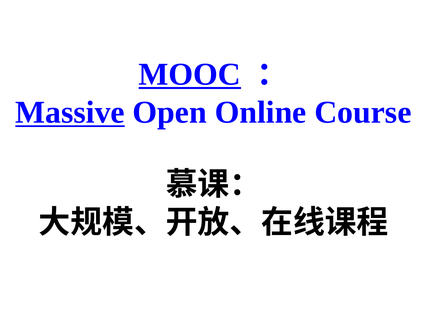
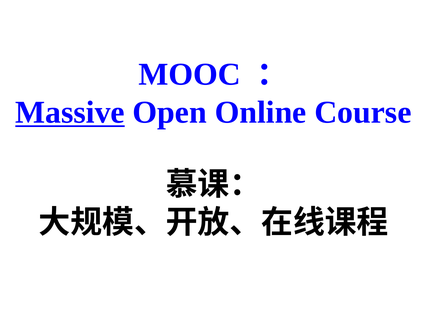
MOOC underline: present -> none (190, 74)
